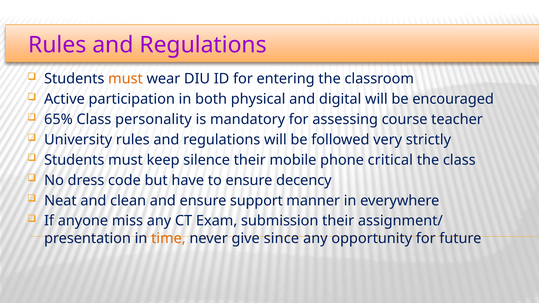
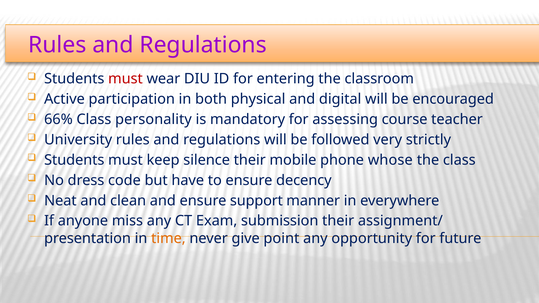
must colour: orange -> red (125, 79)
65%: 65% -> 66% (58, 119)
critical: critical -> whose (390, 160)
since: since -> point (281, 238)
